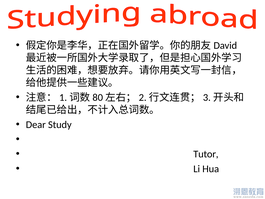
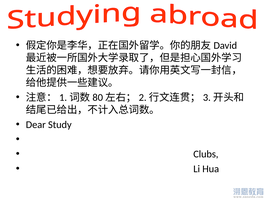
Tutor: Tutor -> Clubs (206, 154)
